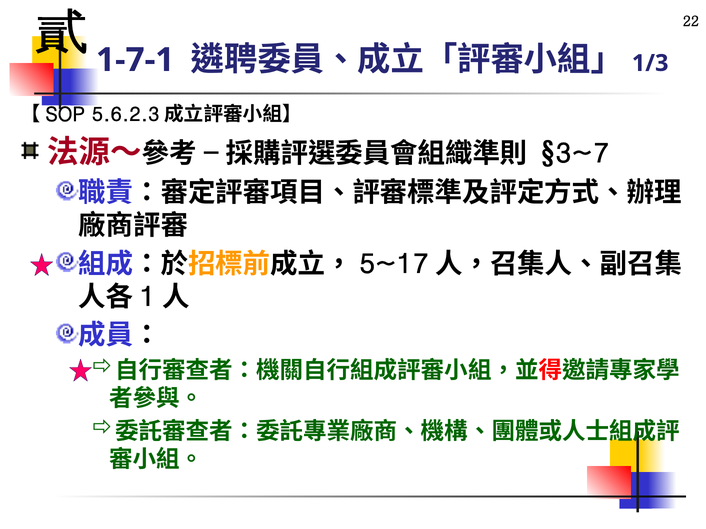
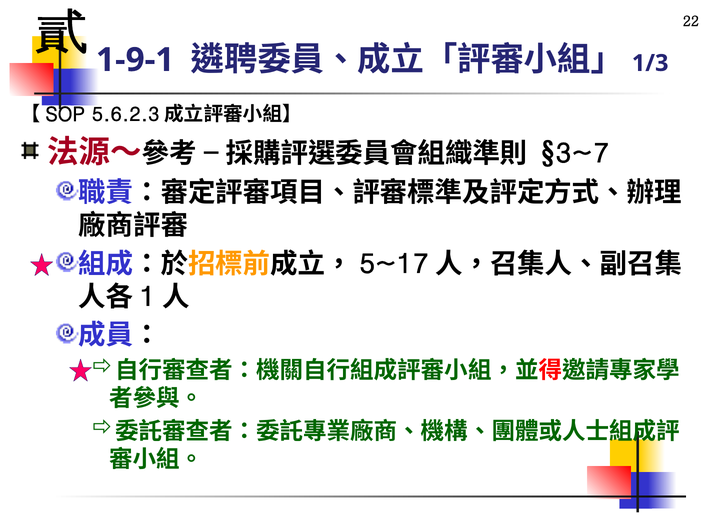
1-7-1: 1-7-1 -> 1-9-1 (135, 60)
